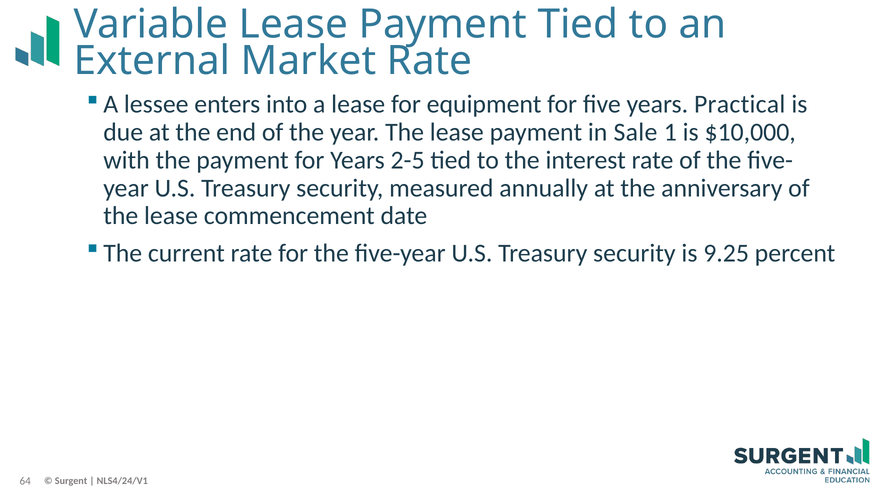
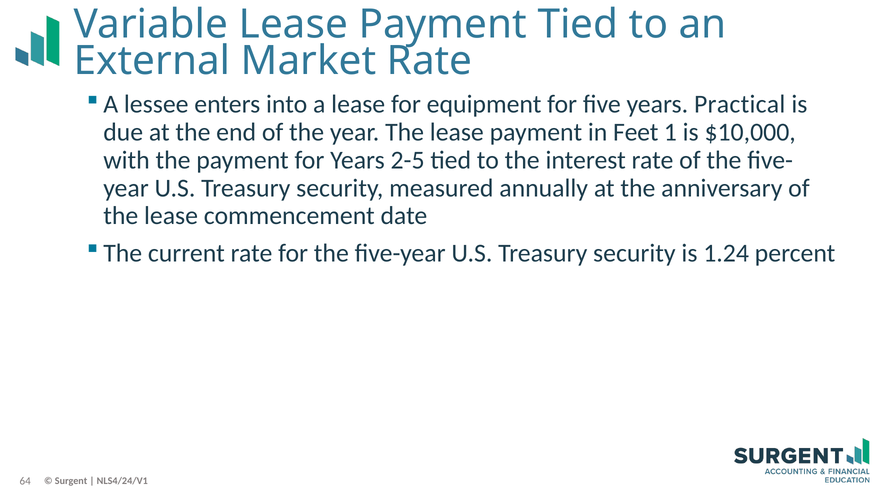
Sale: Sale -> Feet (636, 132)
9.25: 9.25 -> 1.24 (726, 253)
